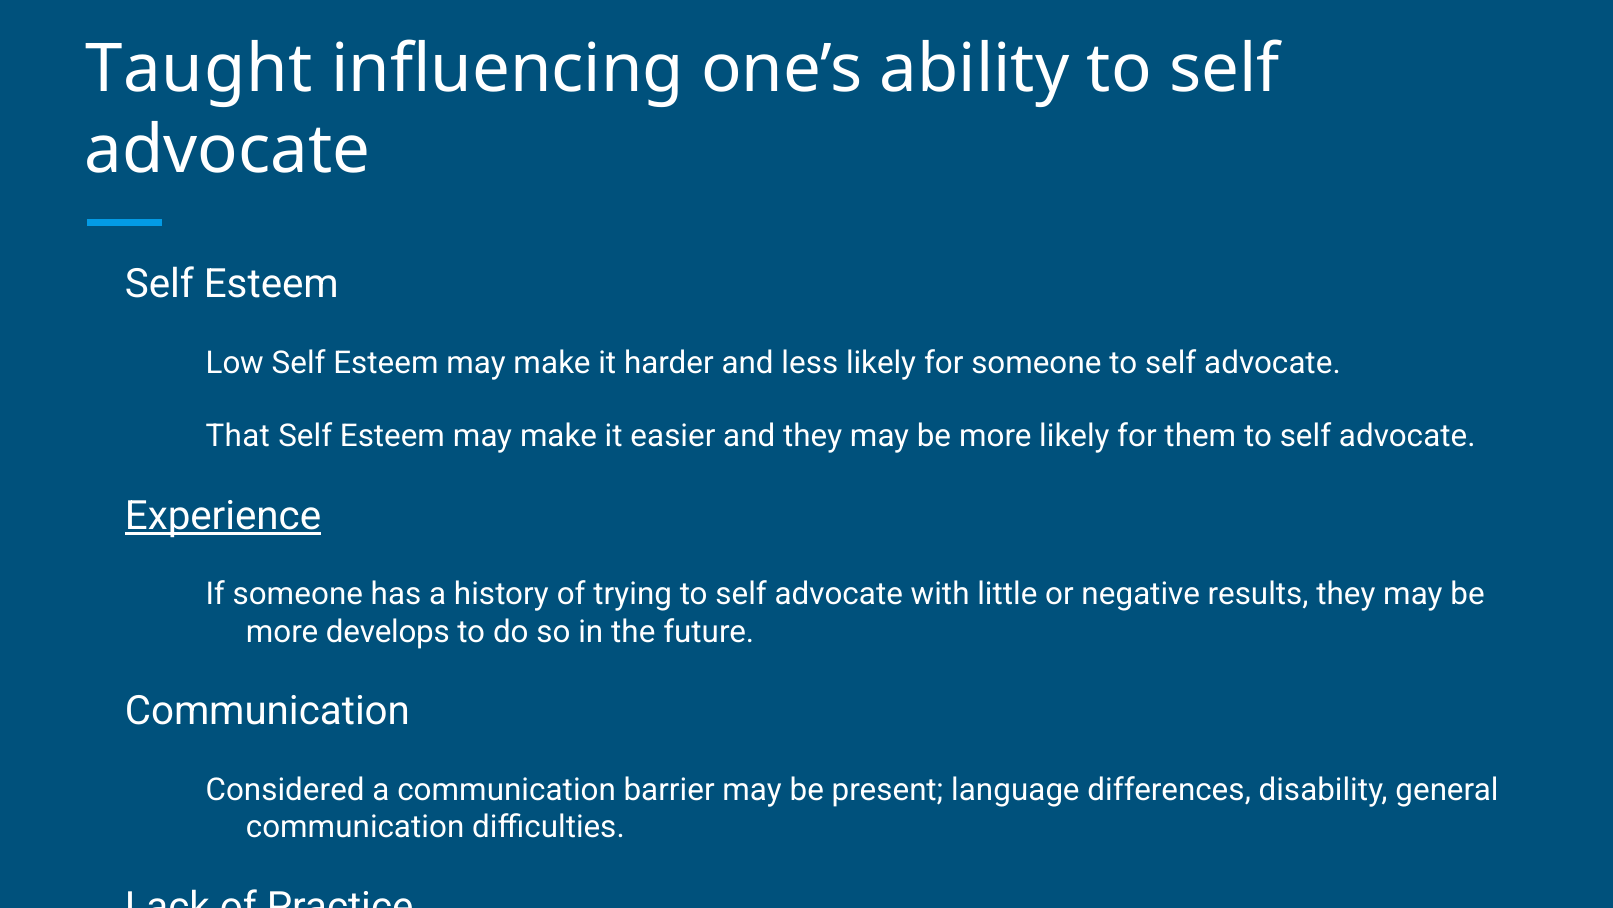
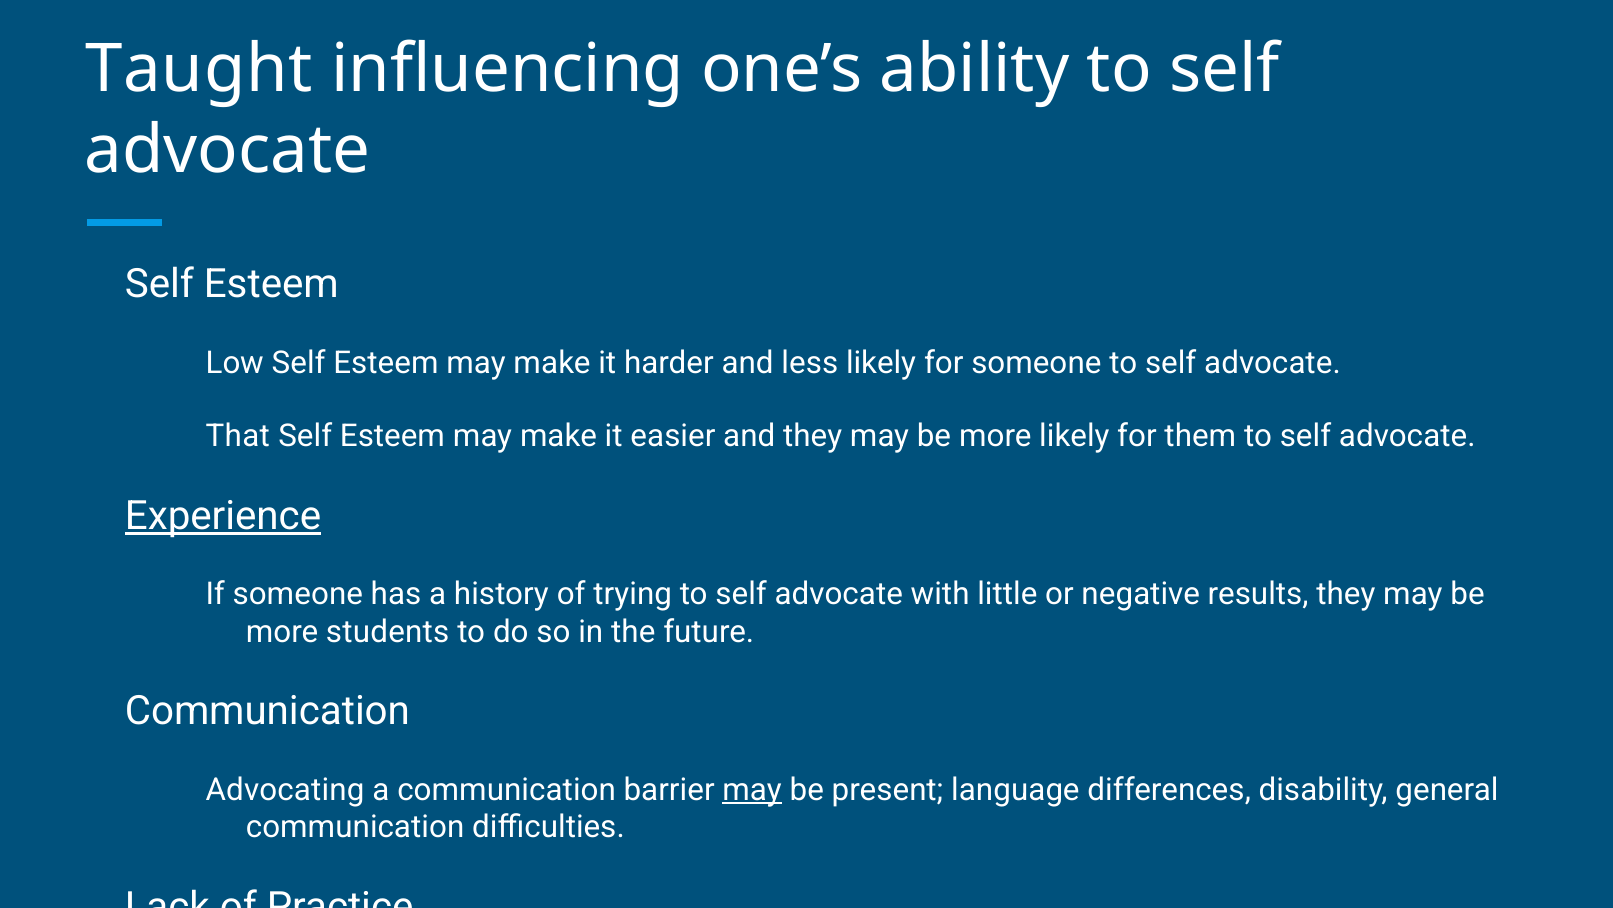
develops: develops -> students (388, 631)
Considered: Considered -> Advocating (285, 789)
may underline: none -> present (752, 789)
